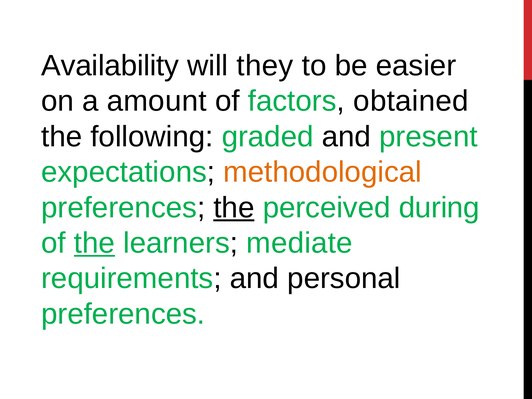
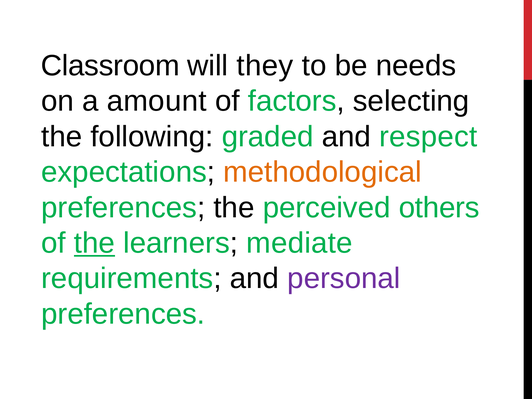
Availability: Availability -> Classroom (110, 66)
easier: easier -> needs (416, 66)
obtained: obtained -> selecting (411, 101)
present: present -> respect (428, 137)
the underline: present -> none (234, 208)
during: during -> others (439, 208)
personal colour: black -> purple (344, 279)
